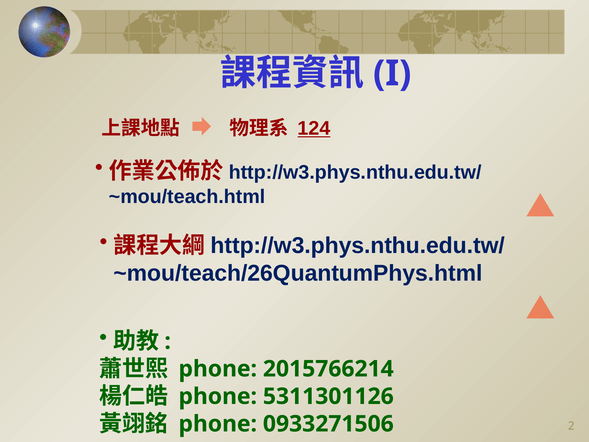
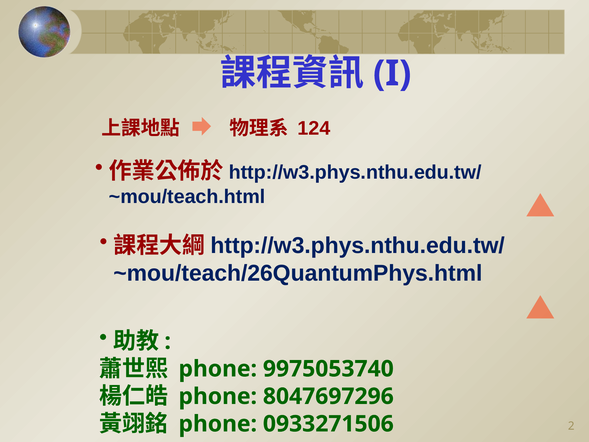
124 underline: present -> none (314, 128)
2015766214: 2015766214 -> 9975053740 (328, 369)
5311301126: 5311301126 -> 8047697296 (328, 396)
